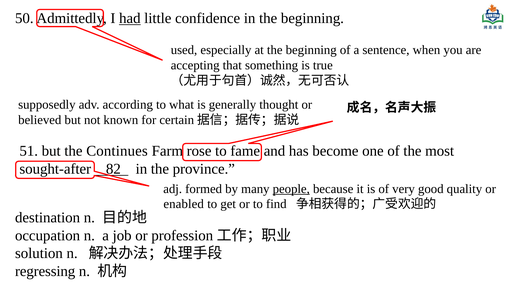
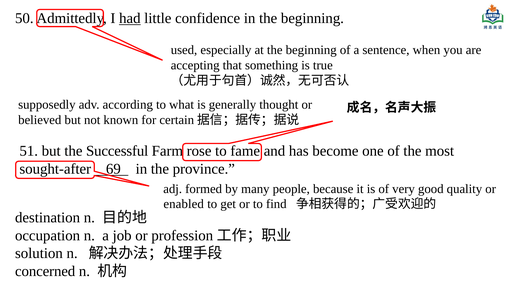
Continues: Continues -> Successful (117, 151)
82: 82 -> 69 (113, 169)
people underline: present -> none (291, 189)
regressing: regressing -> concerned (45, 271)
